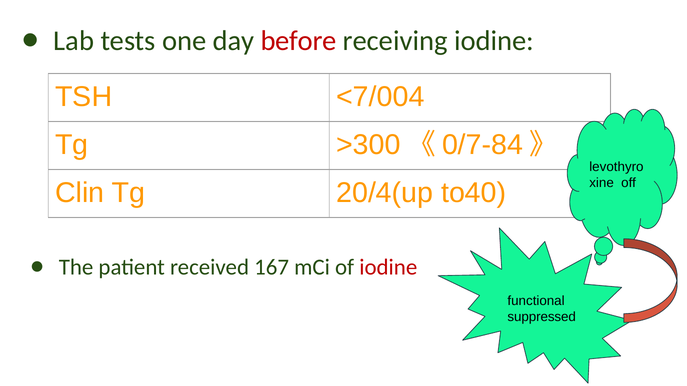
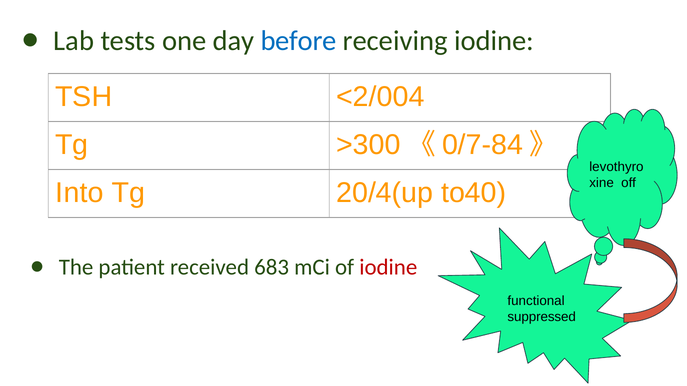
before colour: red -> blue (299, 41)
<7/004: <7/004 -> <2/004 (380, 97)
Clin: Clin -> Into (80, 193)
167: 167 -> 683 (272, 267)
